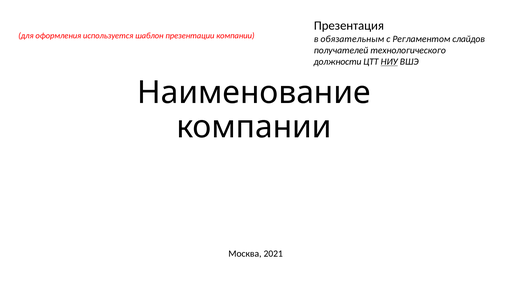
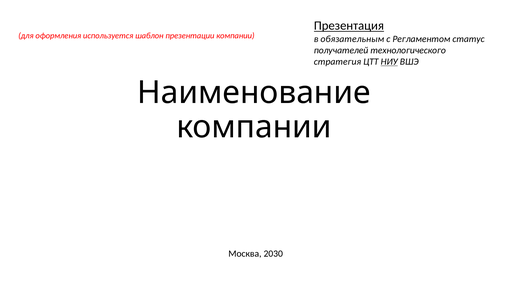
Презентация underline: none -> present (349, 26)
слайдов: слайдов -> статус (469, 39)
должности: должности -> стратегия (337, 62)
2021: 2021 -> 2030 (273, 254)
